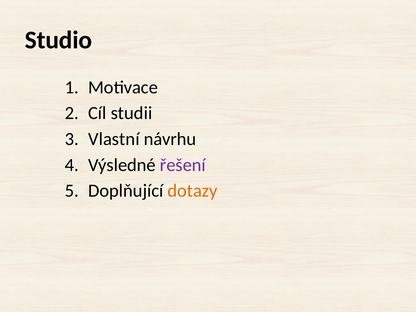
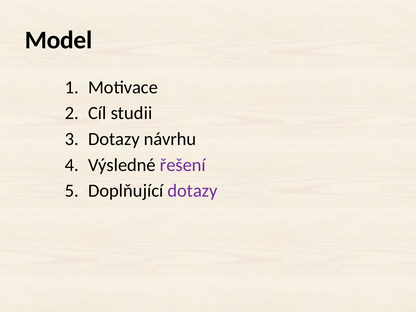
Studio: Studio -> Model (59, 40)
Vlastní: Vlastní -> Dotazy (114, 139)
dotazy colour: orange -> purple (192, 191)
